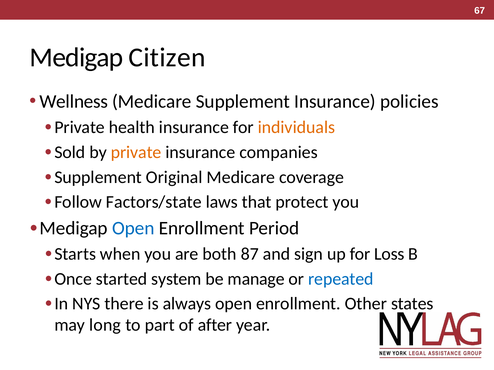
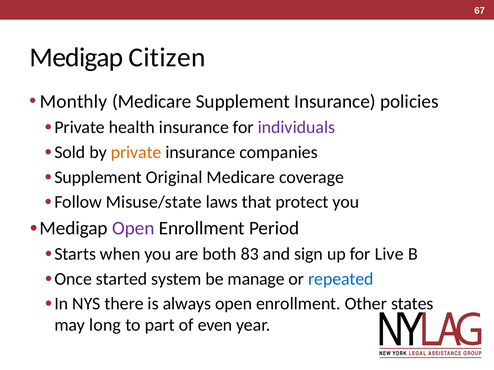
Wellness: Wellness -> Monthly (74, 102)
individuals colour: orange -> purple (296, 127)
Factors/state: Factors/state -> Misuse/state (154, 202)
Open colour: blue -> purple (133, 229)
87: 87 -> 83 (250, 254)
Loss: Loss -> Live (389, 254)
after: after -> even (215, 326)
